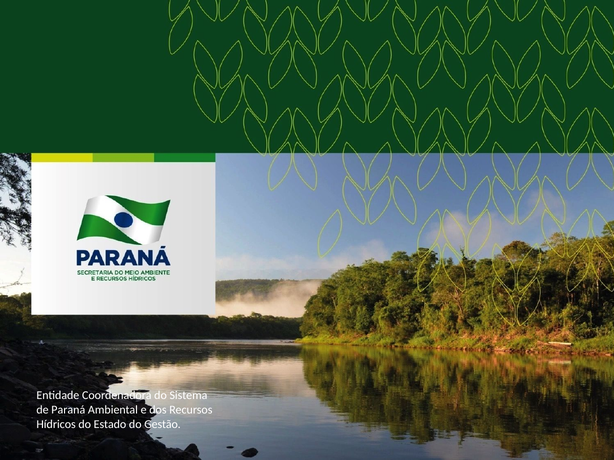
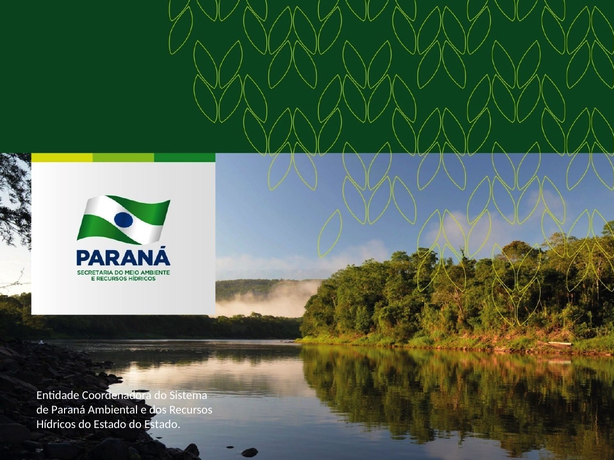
Estado do Gestão: Gestão -> Estado (162, 425)
